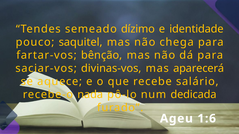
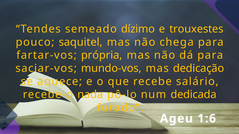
identidade: identidade -> trouxestes (196, 29)
bênção: bênção -> própria (102, 55)
divinas-vos: divinas-vos -> mundo-vos (111, 69)
aparecerá: aparecerá -> dedicação (199, 69)
